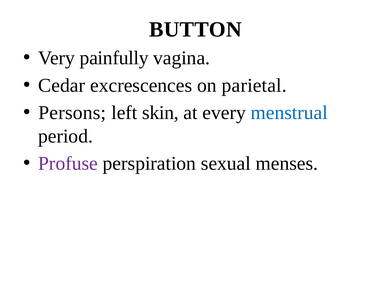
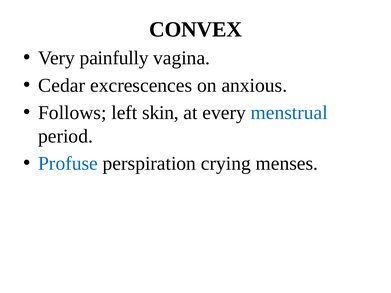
BUTTON: BUTTON -> CONVEX (196, 30)
parietal: parietal -> anxious (254, 85)
Persons: Persons -> Follows (72, 113)
Profuse colour: purple -> blue (68, 164)
sexual: sexual -> crying (226, 164)
